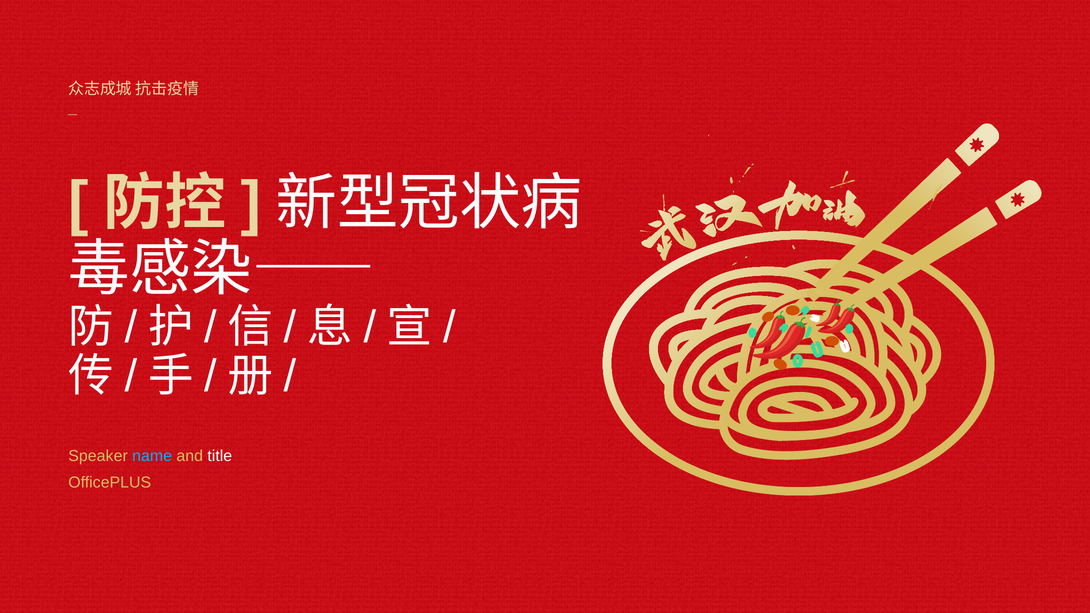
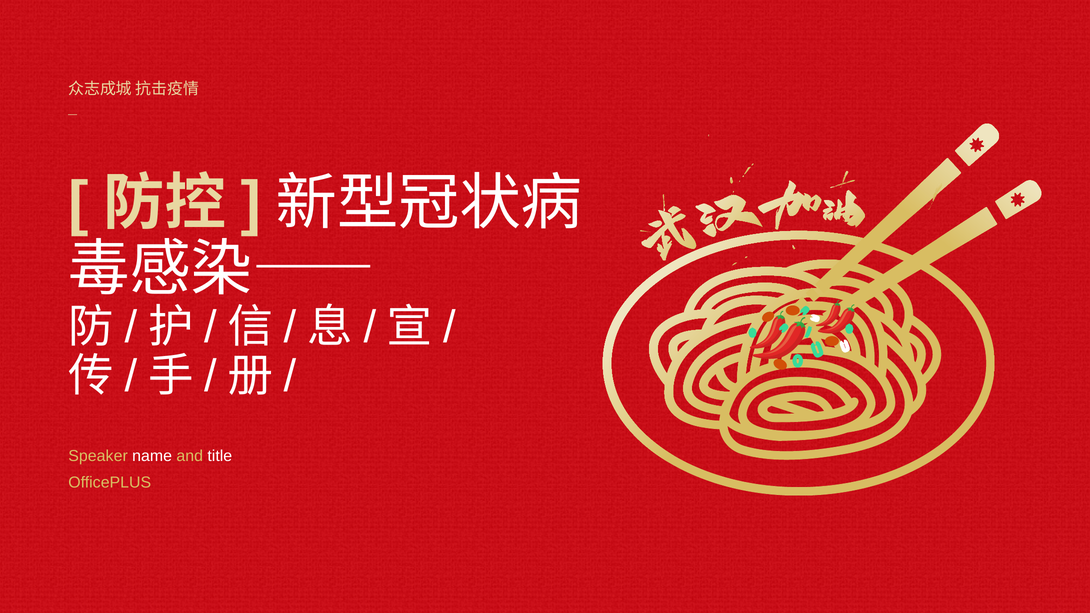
name colour: light blue -> white (152, 456)
